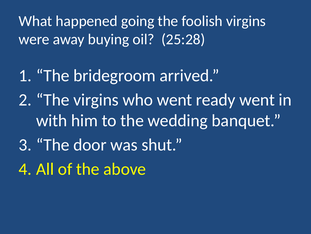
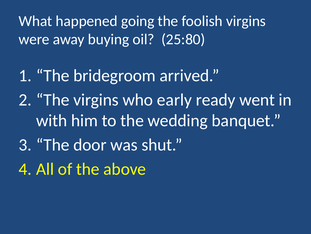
25:28: 25:28 -> 25:80 (183, 39)
who went: went -> early (174, 99)
